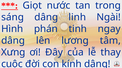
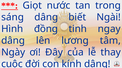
linh: linh -> biết (77, 17)
phán: phán -> đồng (46, 29)
Xưng: Xưng -> Ngày (13, 53)
